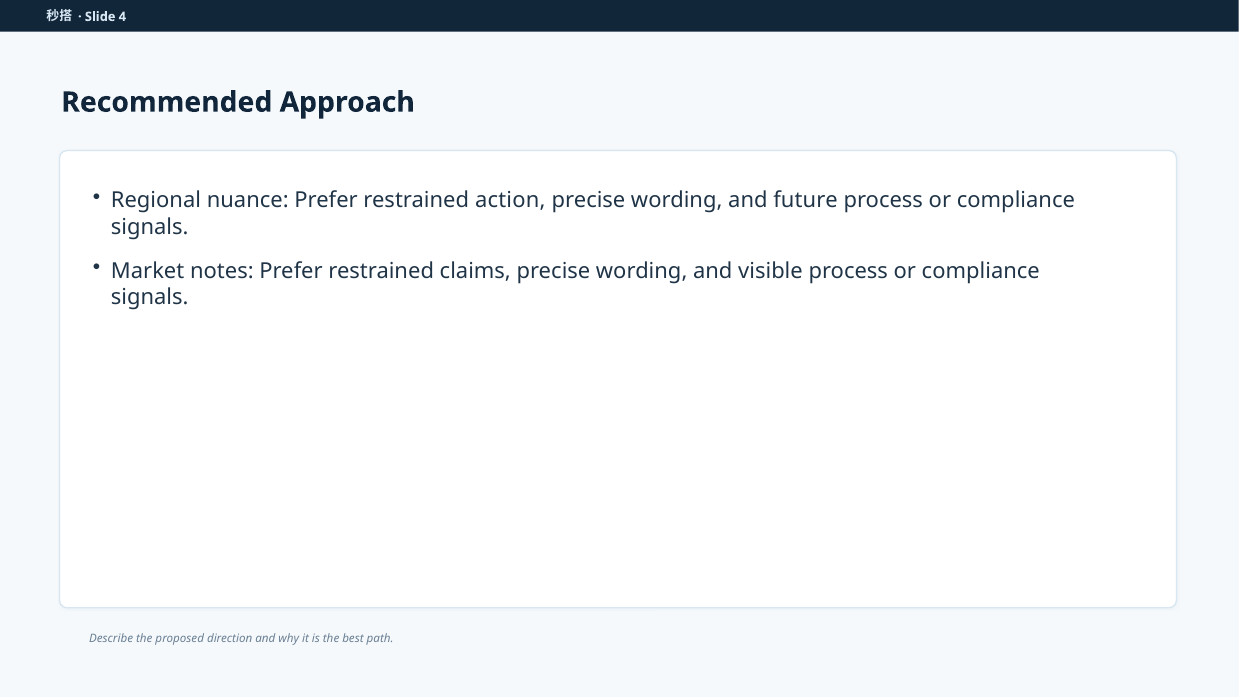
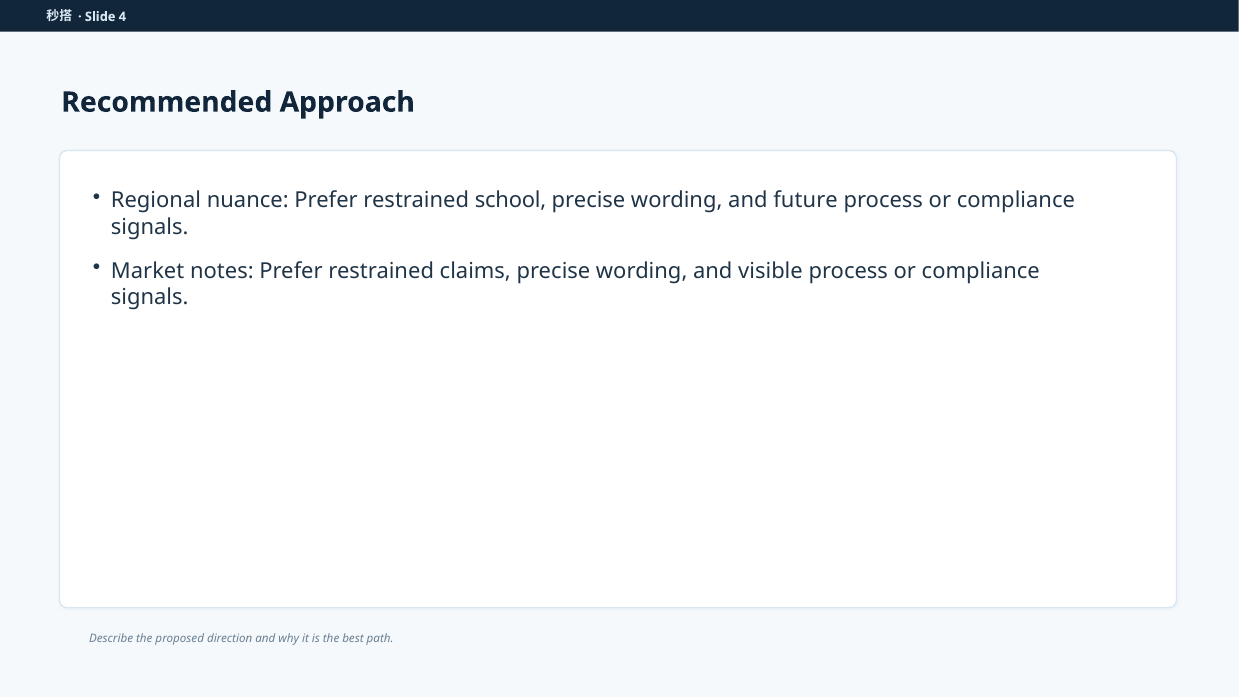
action: action -> school (511, 201)
